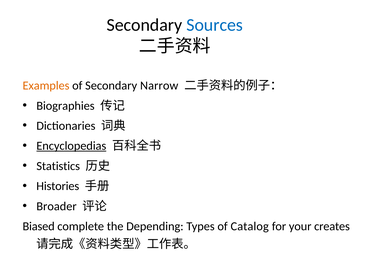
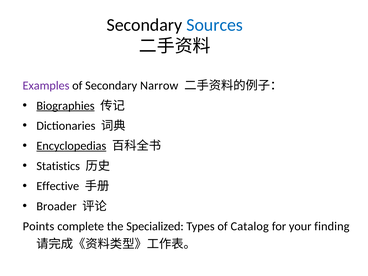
Examples colour: orange -> purple (46, 86)
Biographies underline: none -> present (65, 106)
Histories: Histories -> Effective (58, 186)
Biased: Biased -> Points (38, 226)
Depending: Depending -> Specialized (155, 226)
creates: creates -> finding (332, 226)
